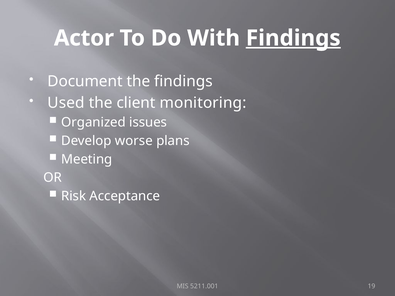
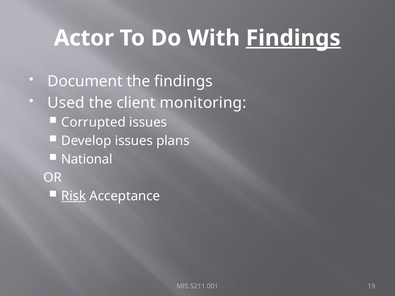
Organized: Organized -> Corrupted (93, 122)
Develop worse: worse -> issues (134, 141)
Meeting: Meeting -> National (87, 159)
Risk underline: none -> present (74, 196)
